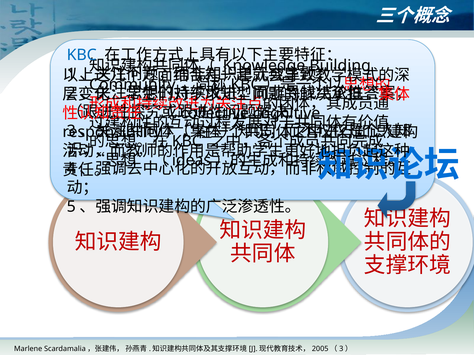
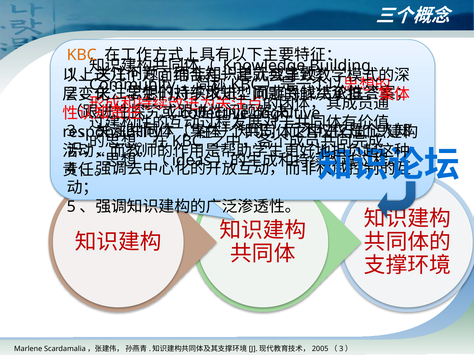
KBC colour: blue -> orange (82, 55)
